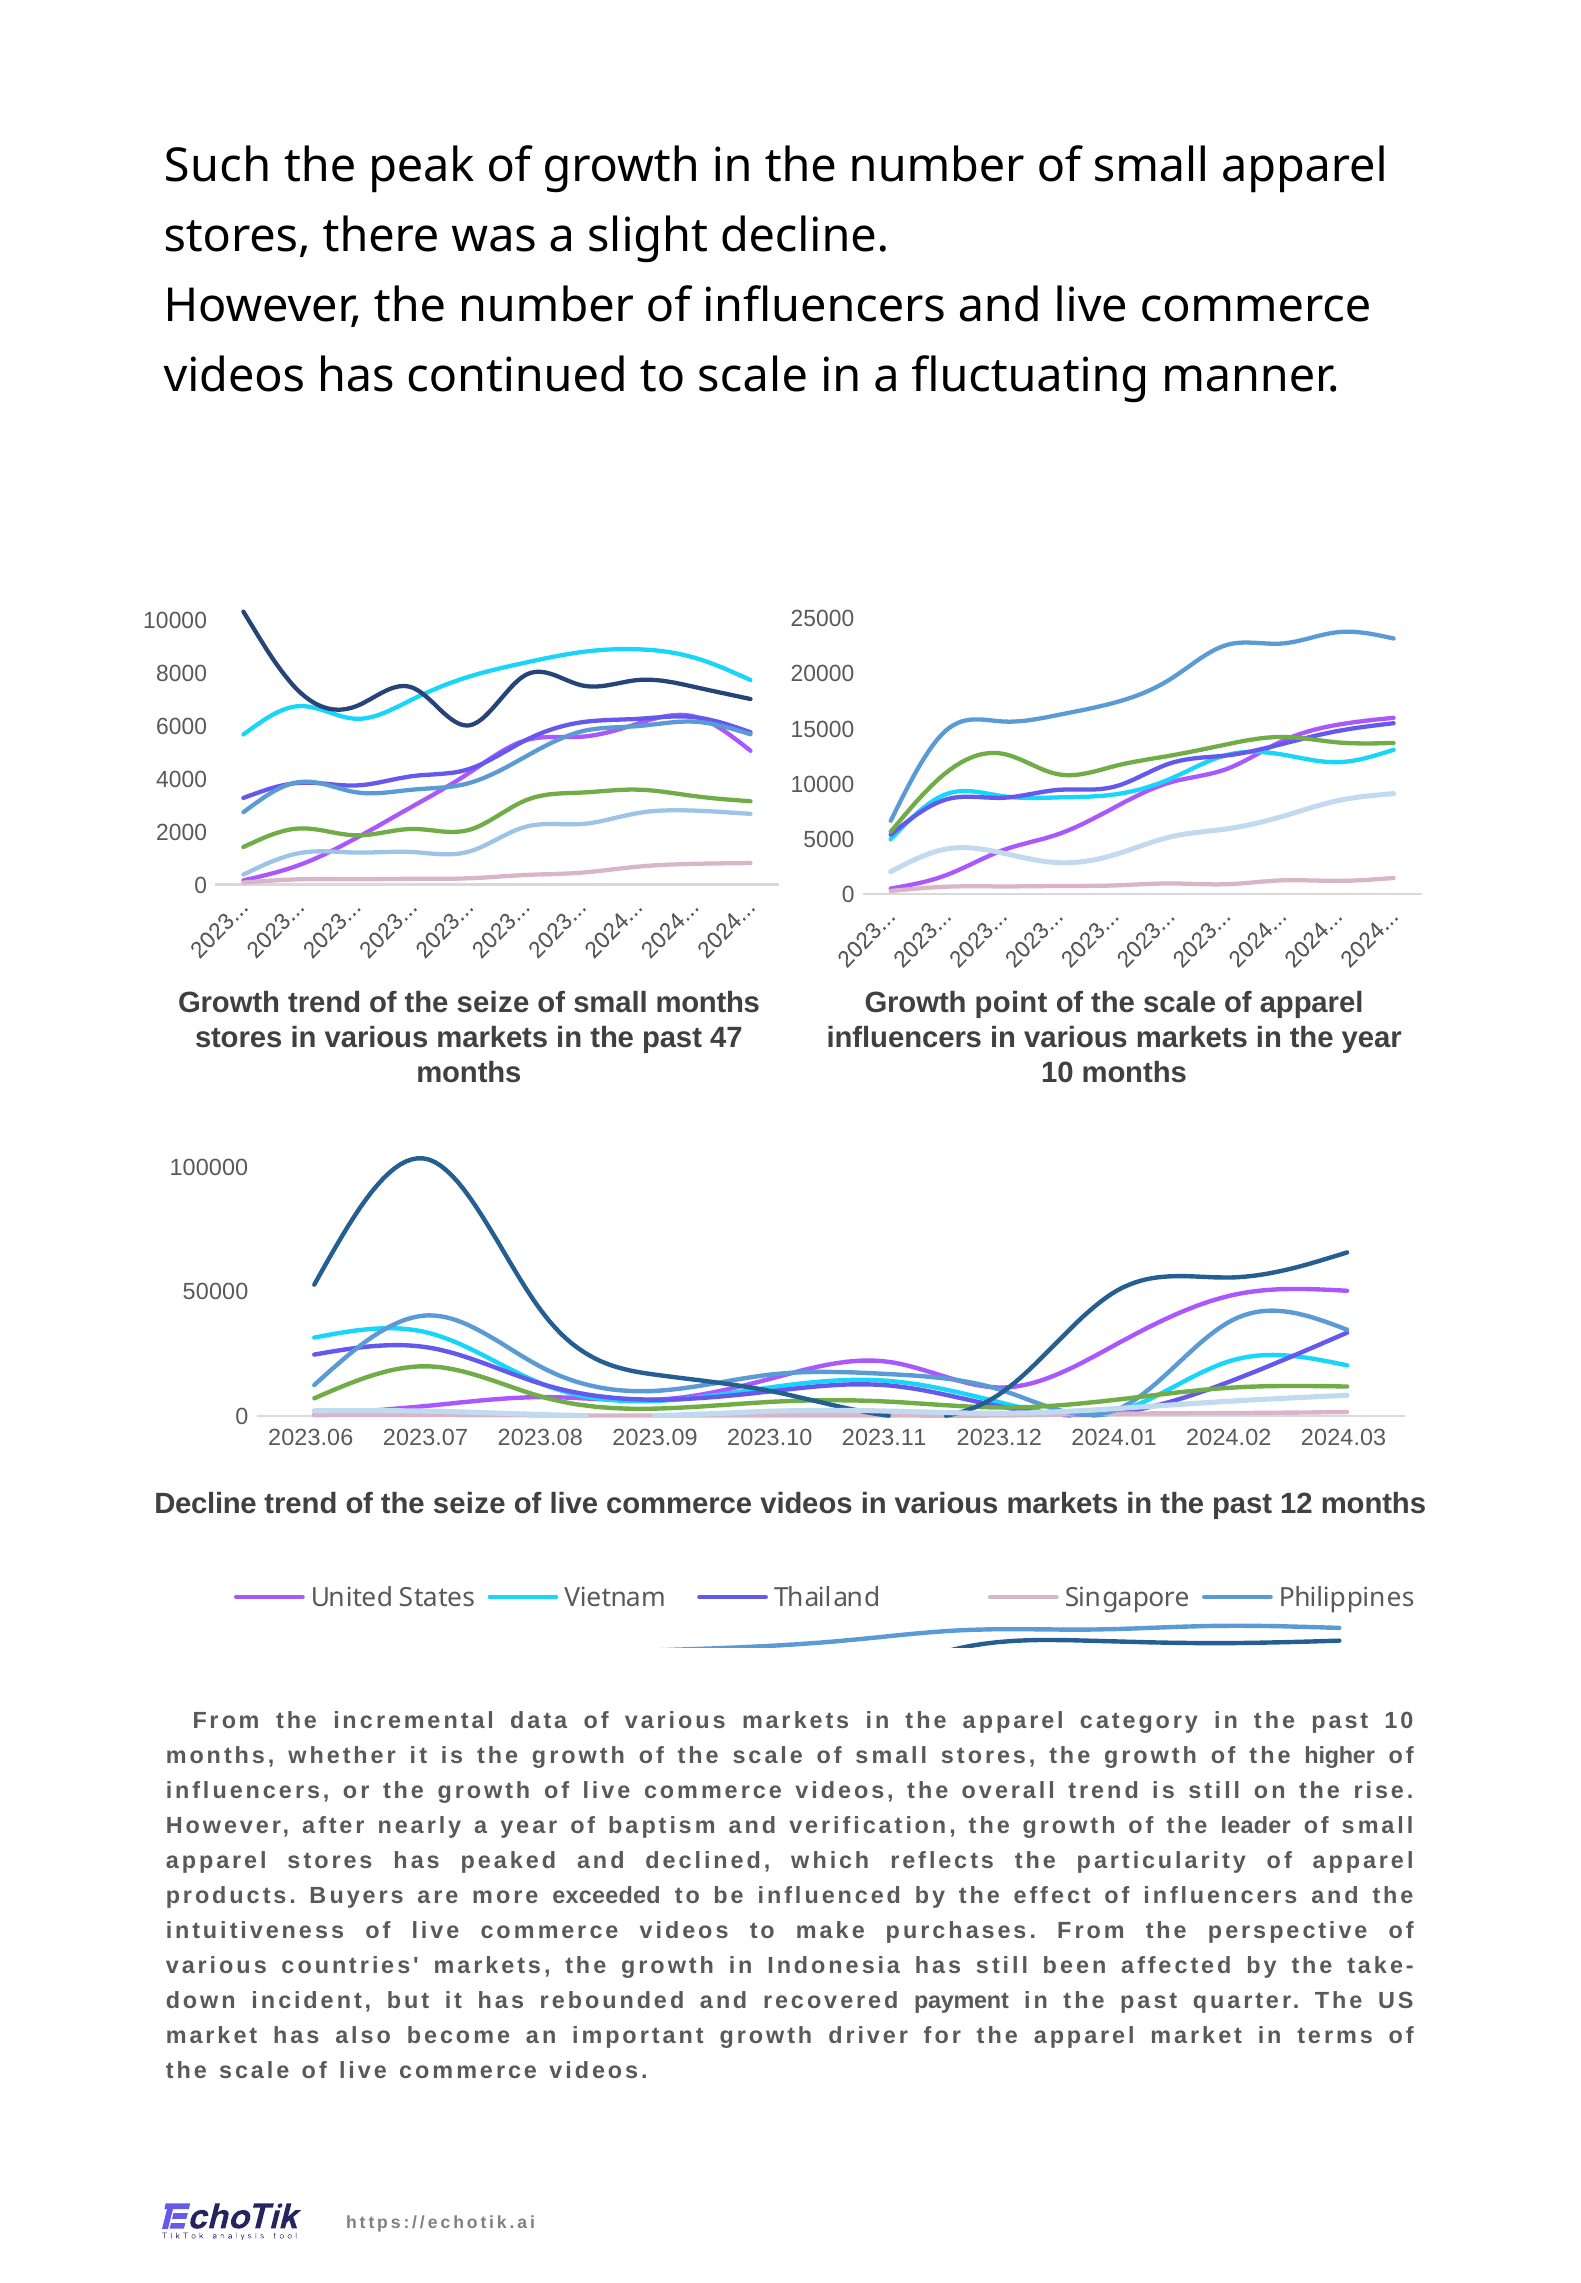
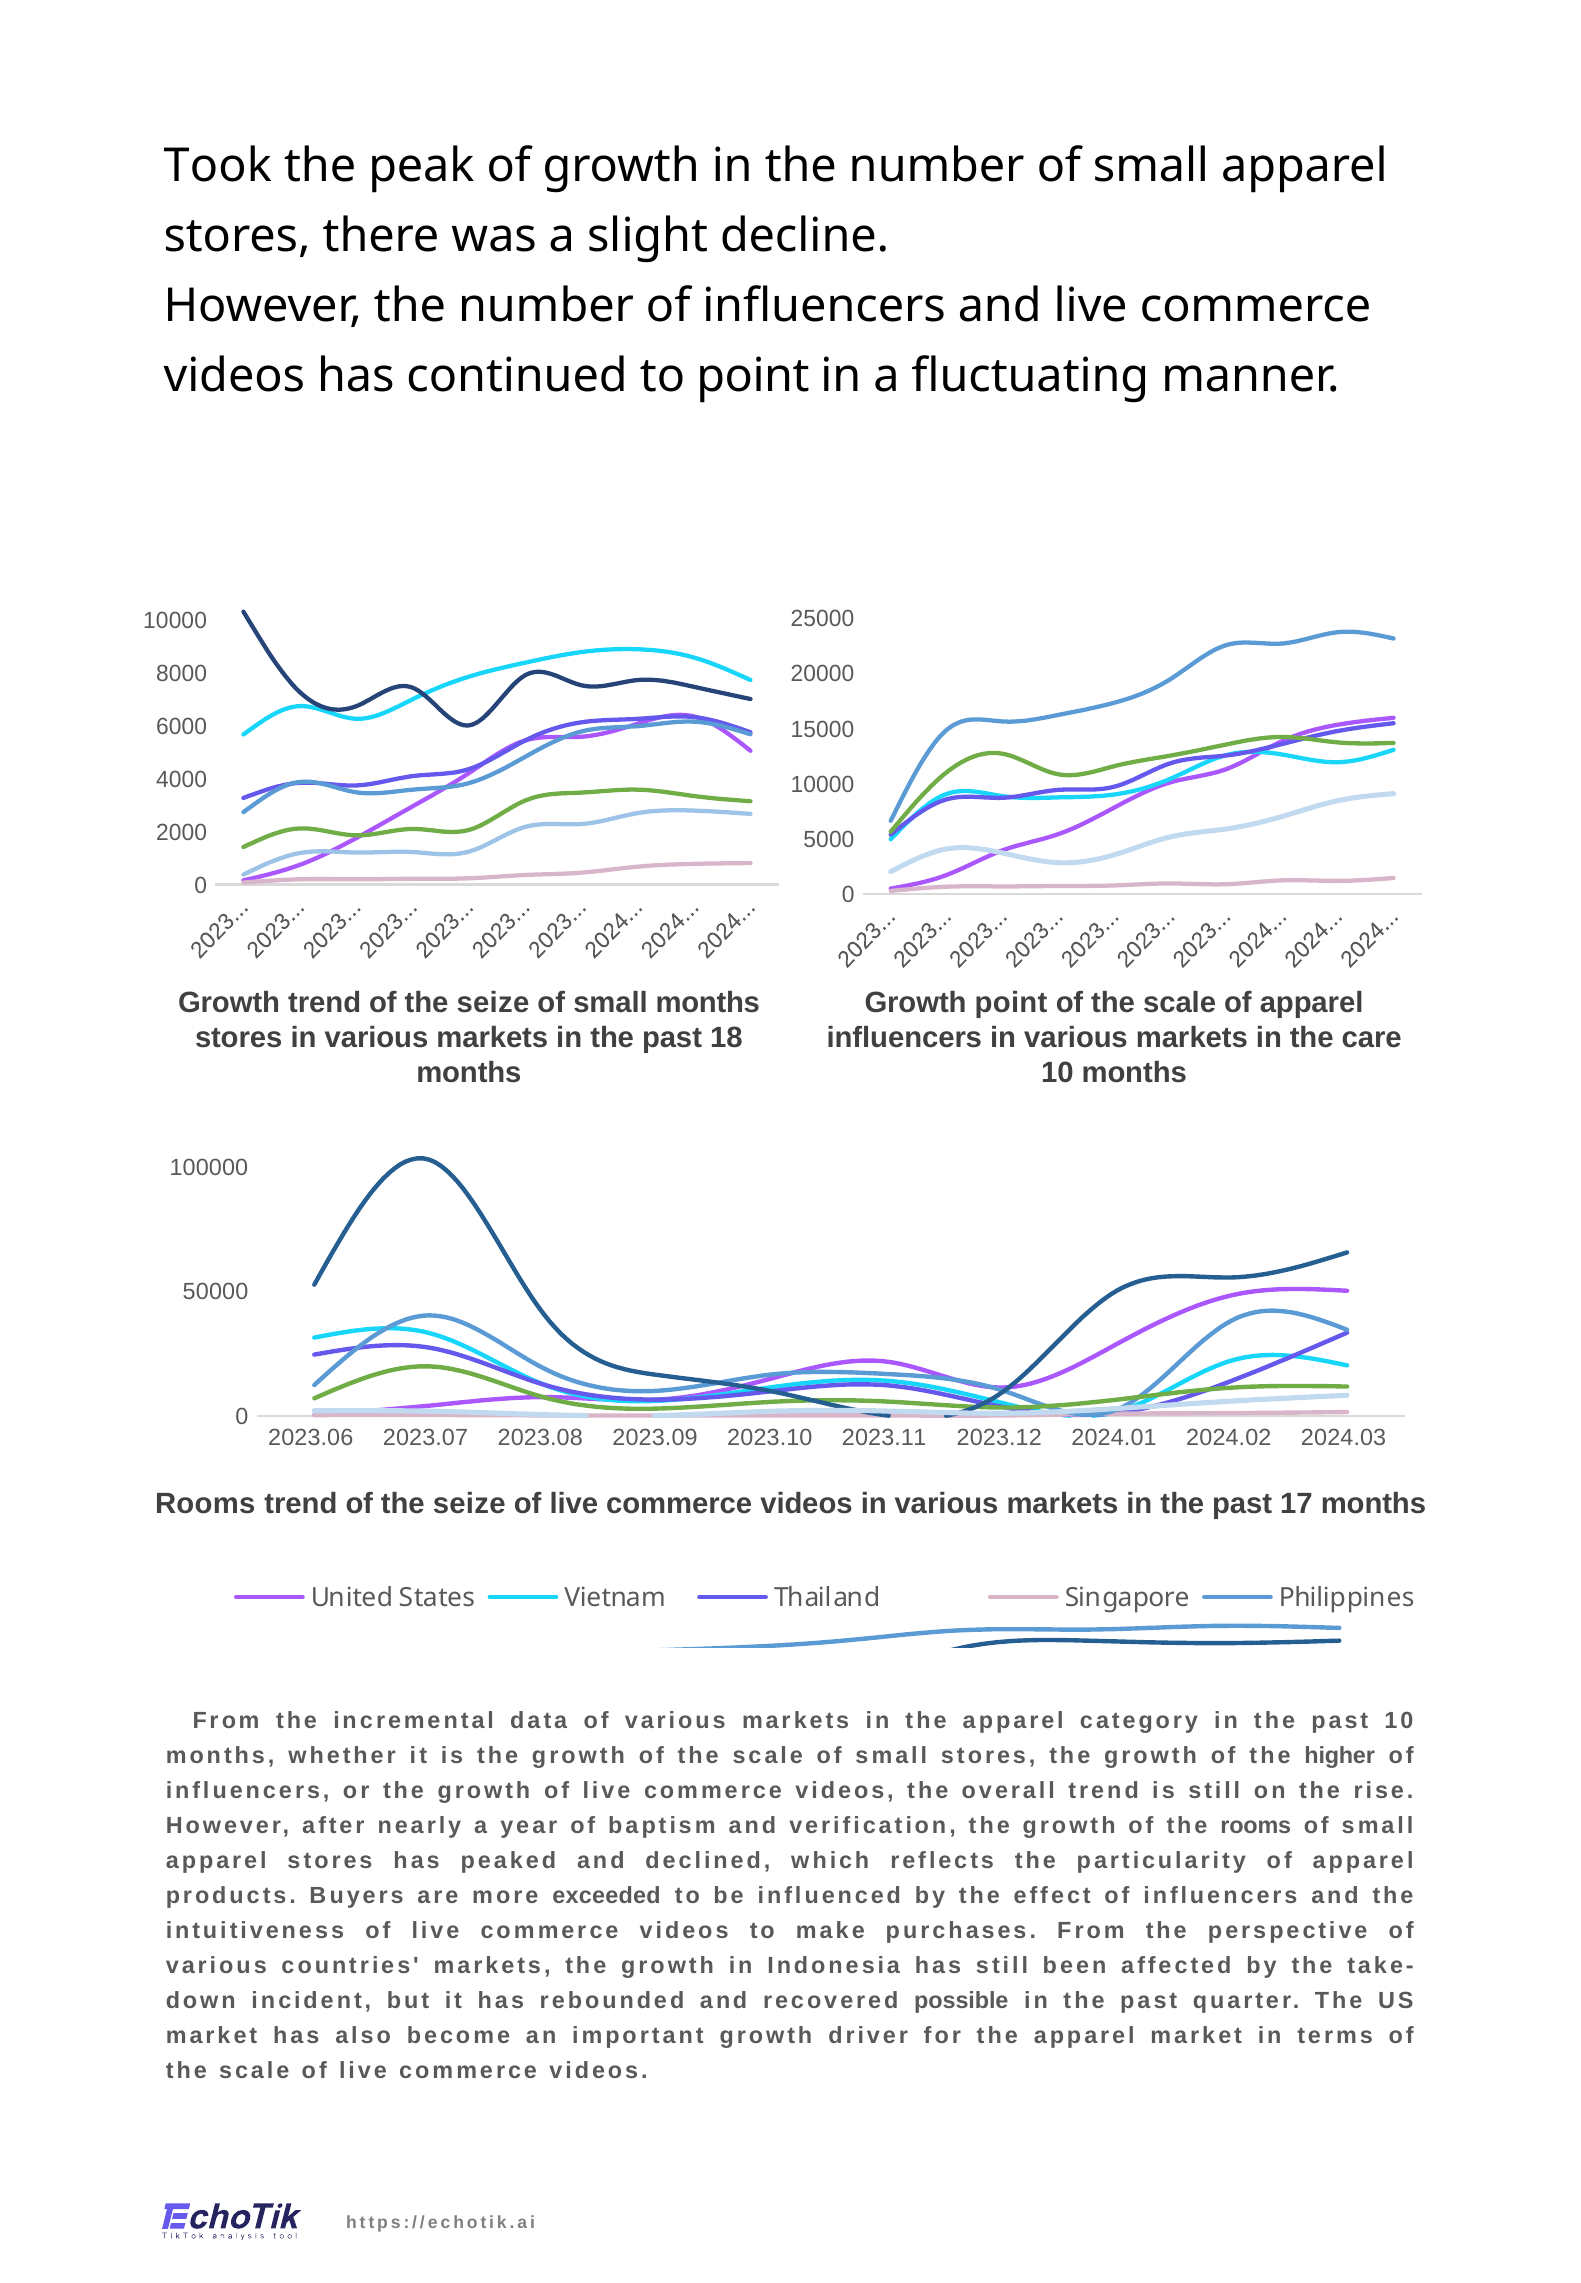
Such: Such -> Took (218, 166)
to scale: scale -> point (753, 376)
47: 47 -> 18 (726, 1038)
the year: year -> care (1372, 1038)
Decline: Decline -> Rooms (205, 1505)
12: 12 -> 17 (1297, 1505)
the leader: leader -> rooms (1256, 1827)
payment: payment -> possible (961, 2002)
